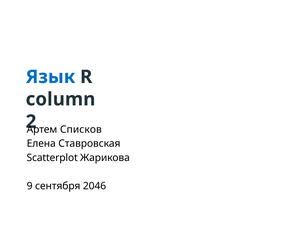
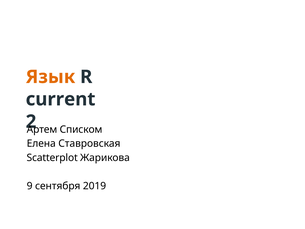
Язык colour: blue -> orange (50, 77)
column: column -> current (61, 99)
Списков: Списков -> Списком (81, 129)
2046: 2046 -> 2019 (95, 186)
